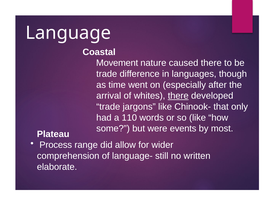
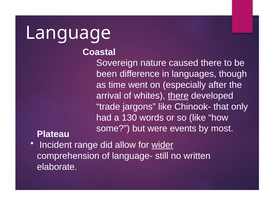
Movement: Movement -> Sovereign (117, 63)
trade: trade -> been (107, 74)
110: 110 -> 130 (129, 118)
Process: Process -> Incident (56, 145)
wider underline: none -> present (162, 145)
